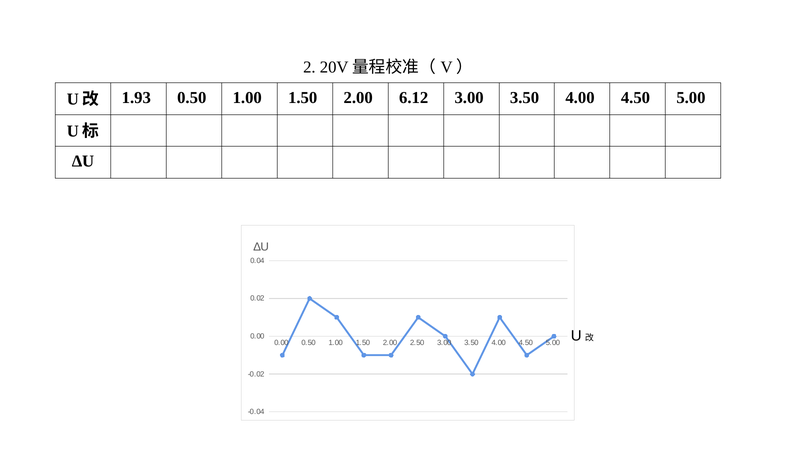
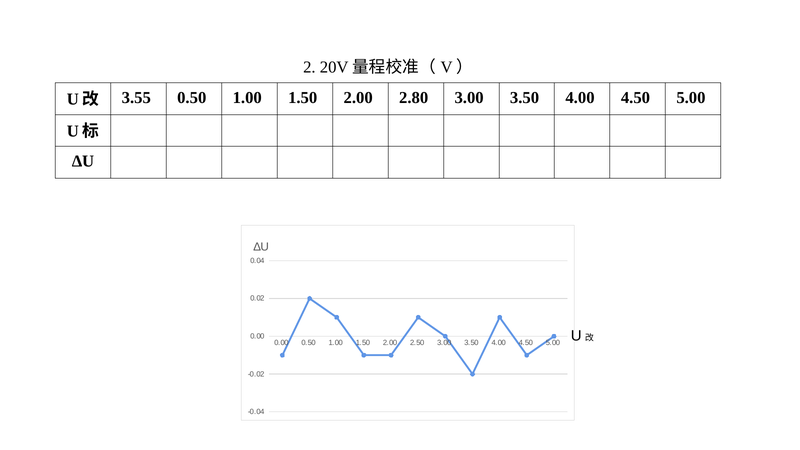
1.93: 1.93 -> 3.55 (136, 98)
6.12: 6.12 -> 2.80 (414, 98)
